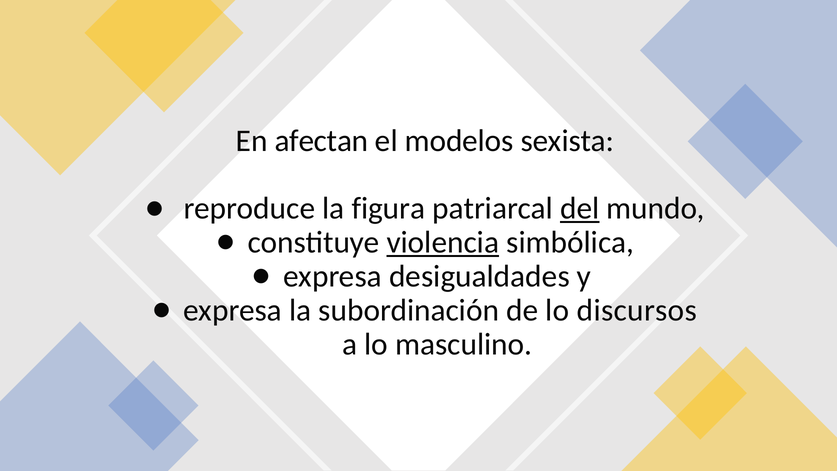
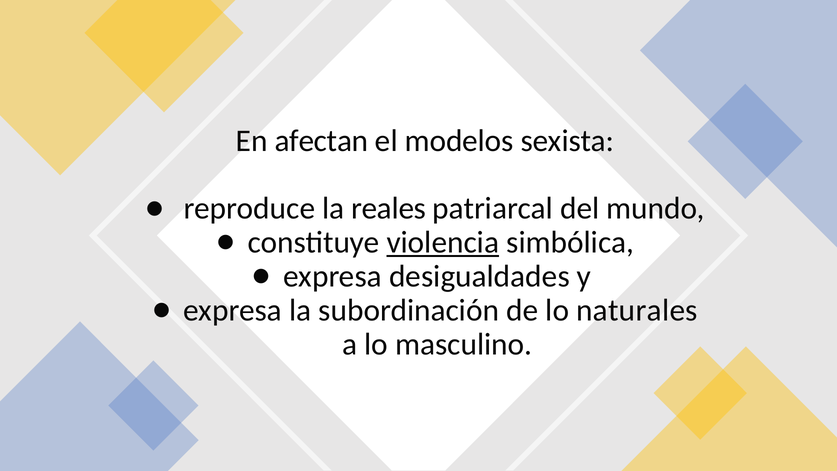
figura: figura -> reales (389, 208)
del underline: present -> none (580, 208)
discursos: discursos -> naturales (637, 310)
